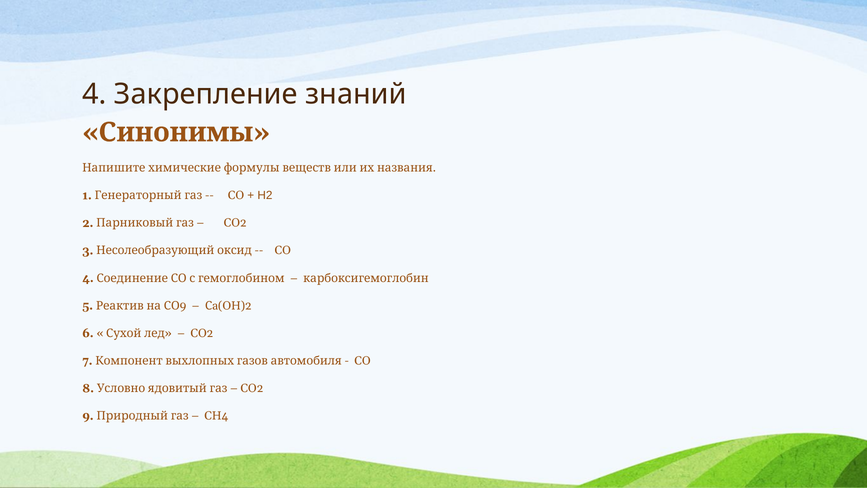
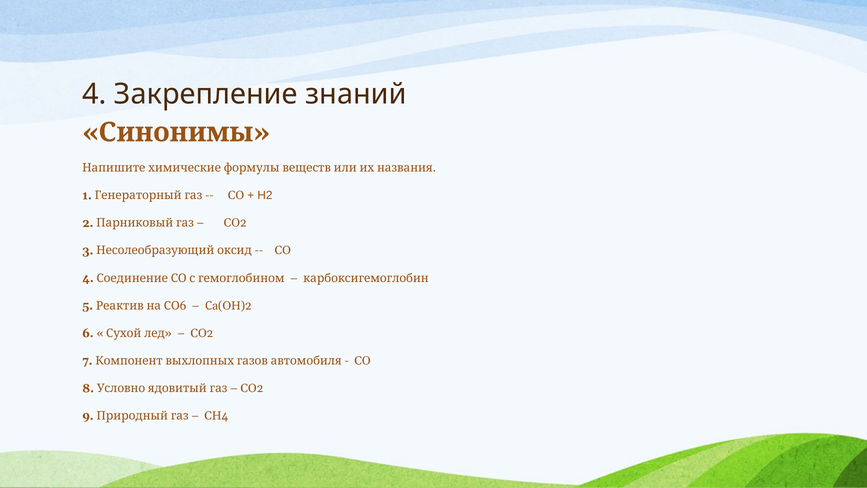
5 9: 9 -> 6 (183, 306)
